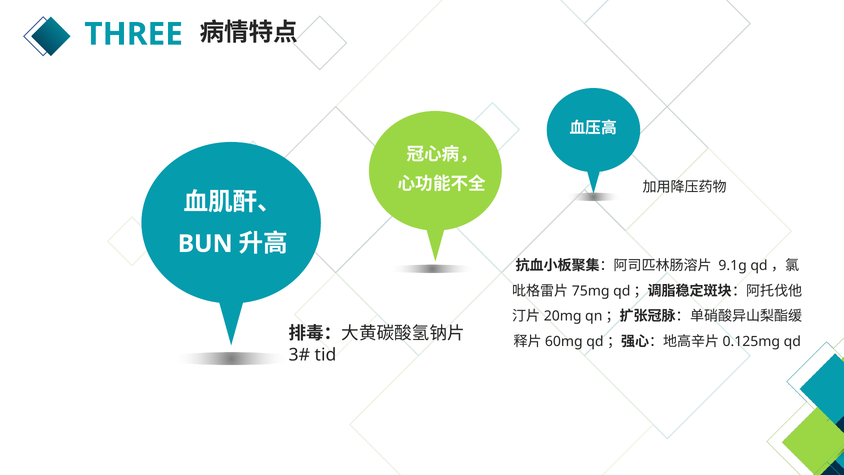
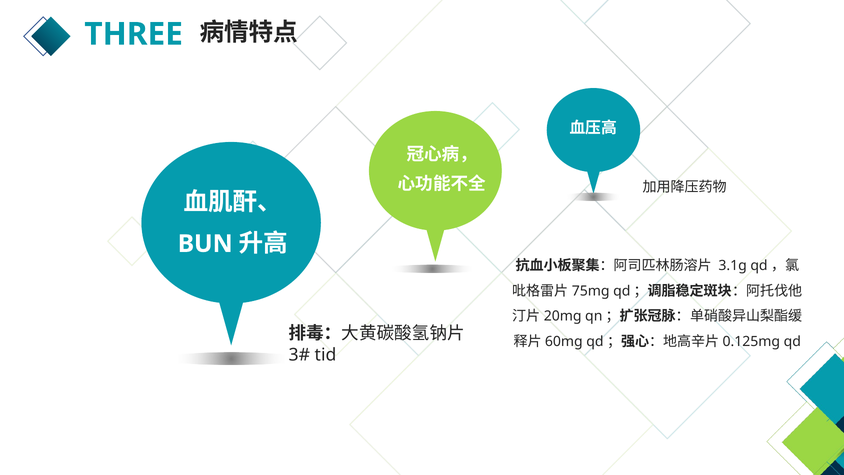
9.1g: 9.1g -> 3.1g (733, 265)
